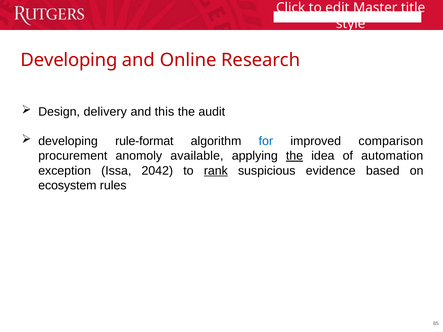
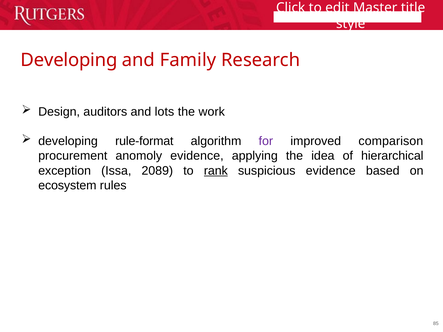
Online: Online -> Family (188, 60)
delivery: delivery -> auditors (105, 112)
this: this -> lots (164, 112)
audit: audit -> work (212, 112)
for colour: blue -> purple (266, 141)
anomoly available: available -> evidence (197, 156)
the underline: present -> none (294, 156)
automation: automation -> hierarchical (392, 156)
2042: 2042 -> 2089 (157, 171)
